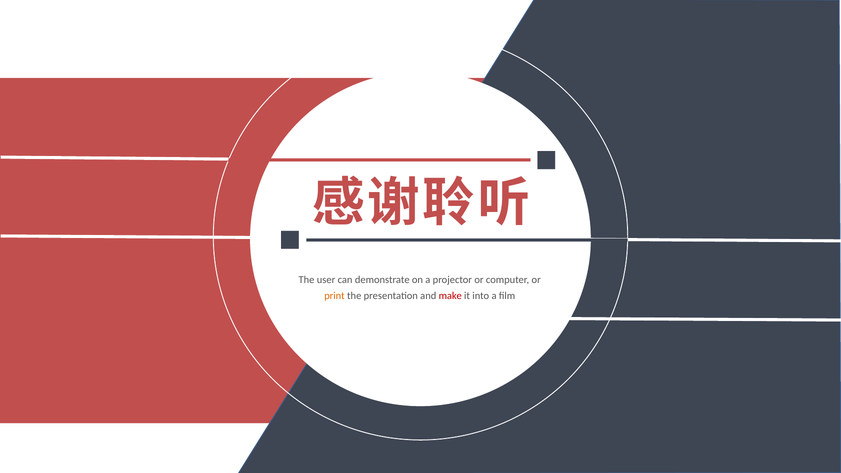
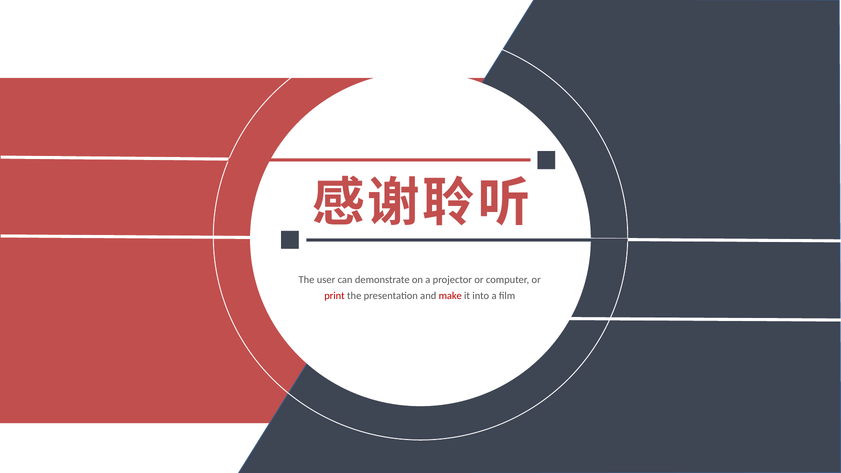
print colour: orange -> red (334, 296)
